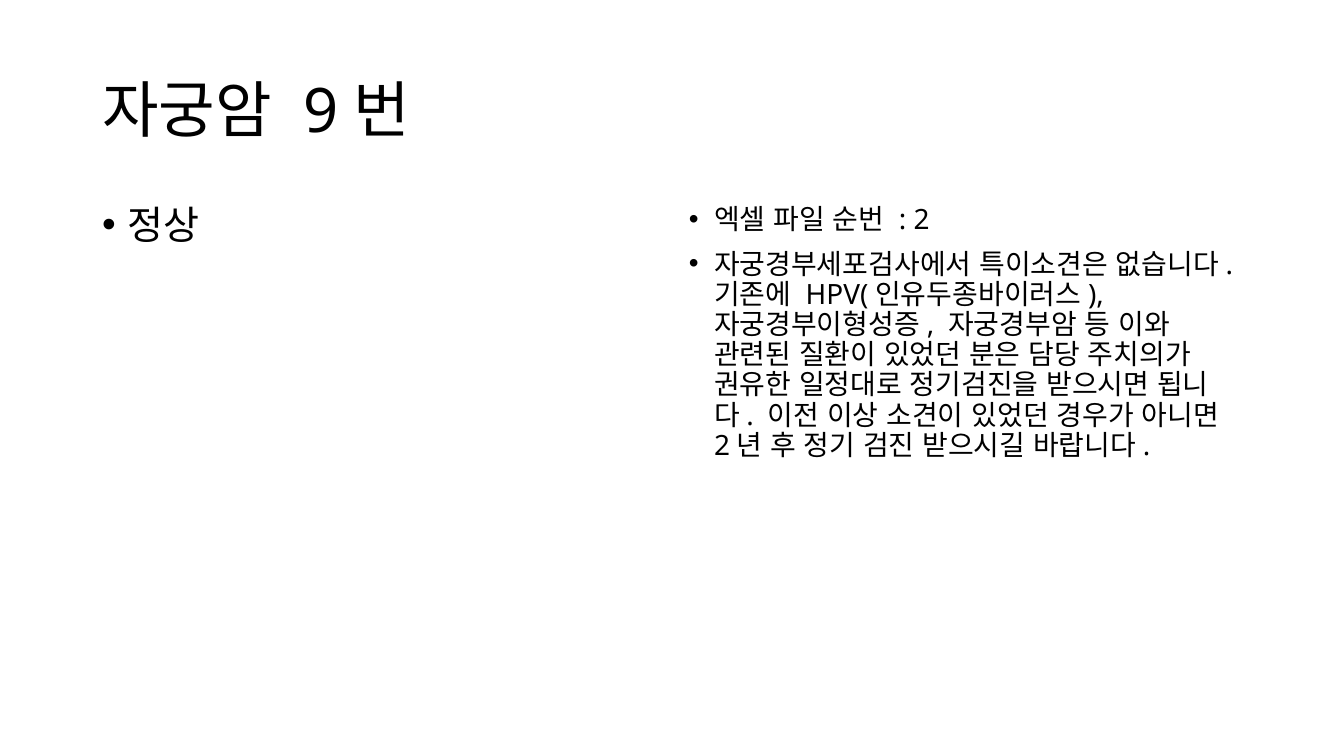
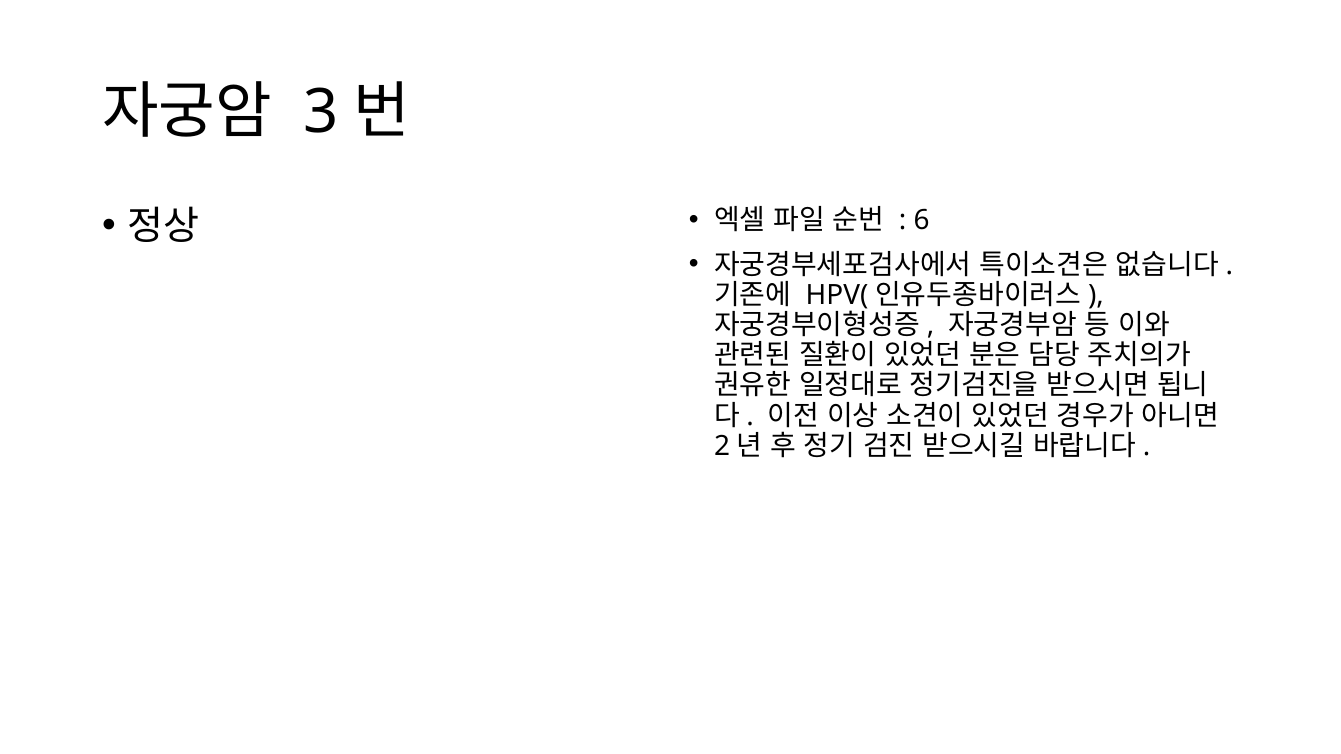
9: 9 -> 3 (321, 113)
2: 2 -> 6 (922, 221)
